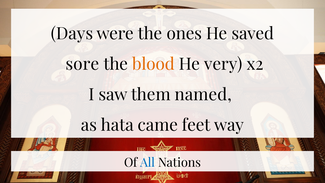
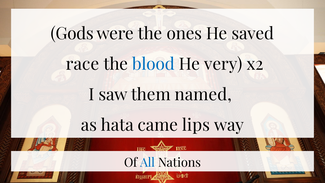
Days: Days -> Gods (72, 34)
sore: sore -> race (82, 64)
blood colour: orange -> blue (153, 64)
feet: feet -> lips (196, 125)
